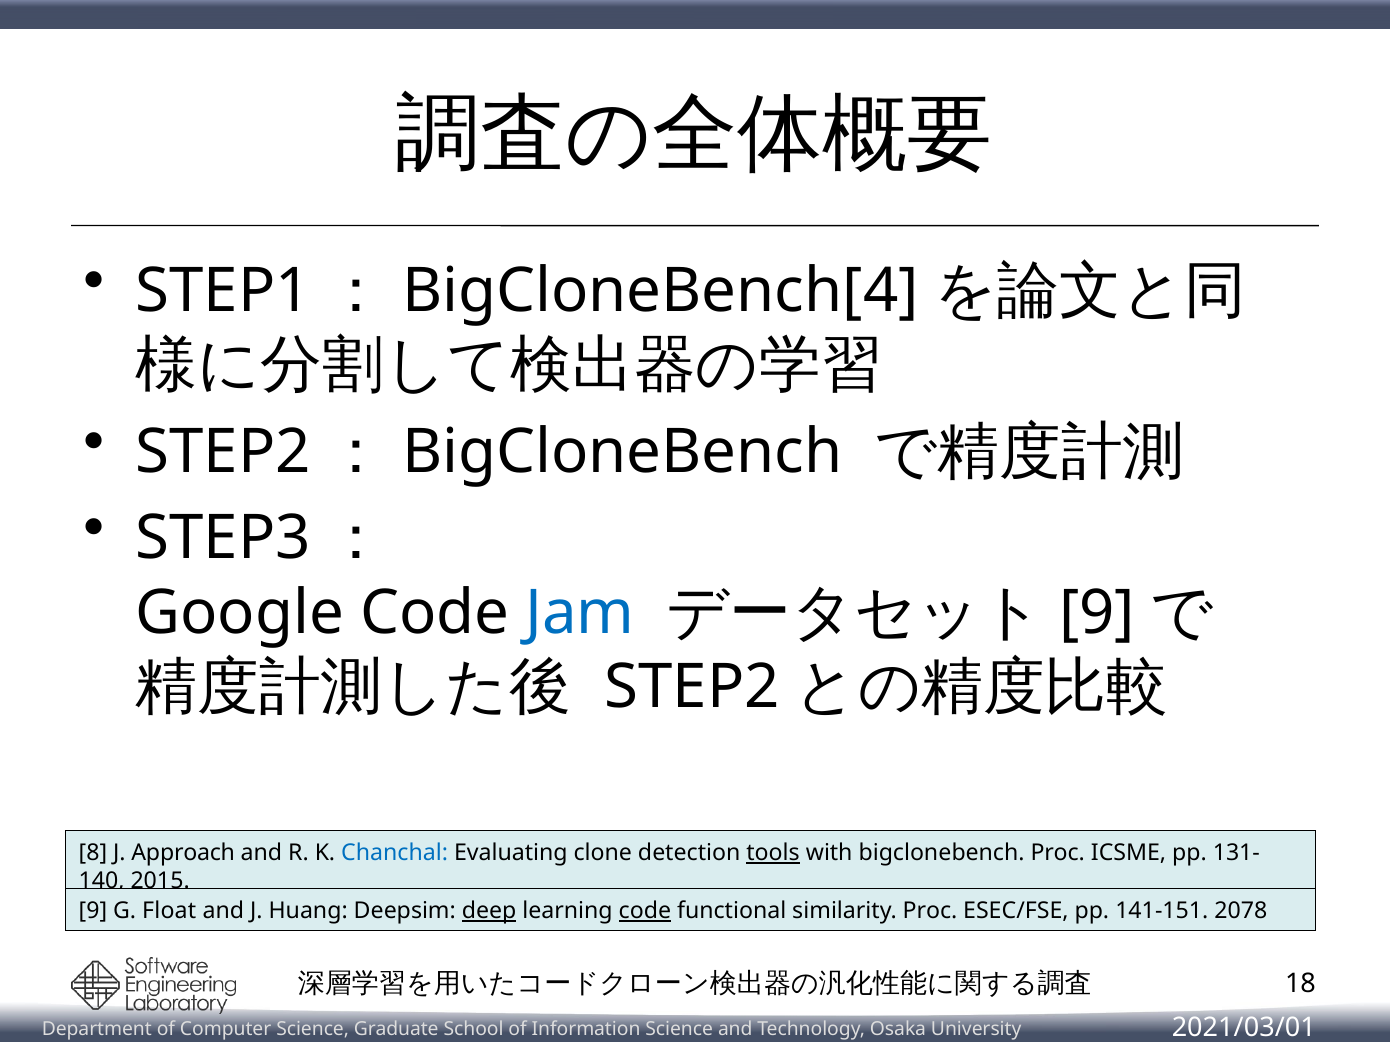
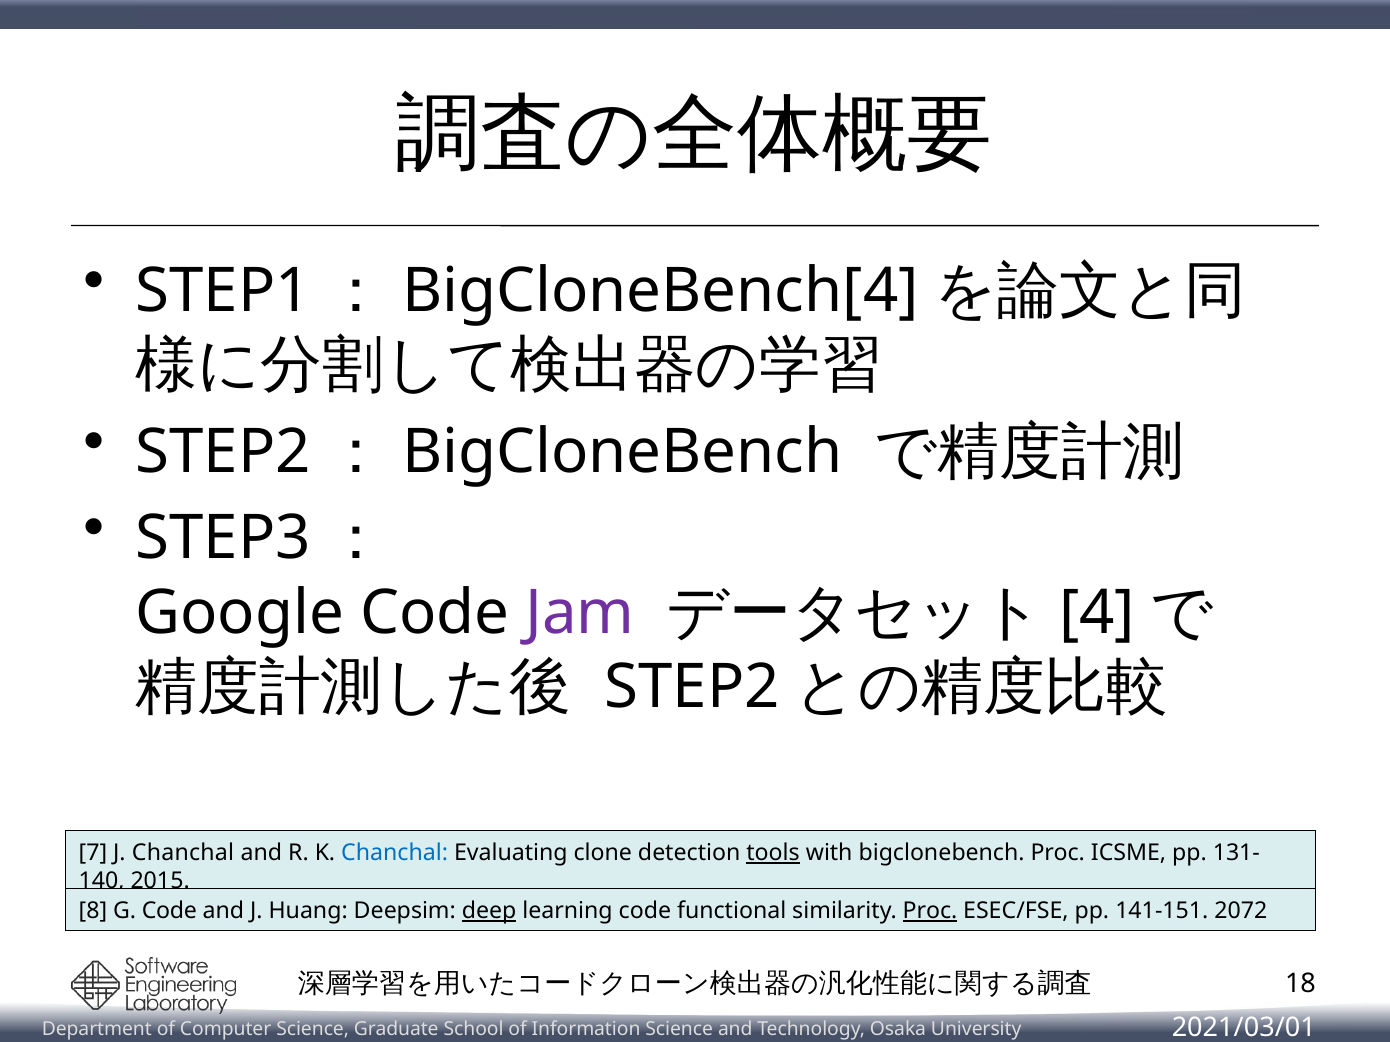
Jam colour: blue -> purple (580, 613)
9: 9 -> 4 (1097, 613)
8: 8 -> 7 (93, 853)
J Approach: Approach -> Chanchal (183, 853)
9: 9 -> 8 (93, 912)
G Float: Float -> Code (169, 912)
code underline: present -> none (645, 912)
Proc underline: none -> present (930, 912)
2078: 2078 -> 2072 (1241, 912)
